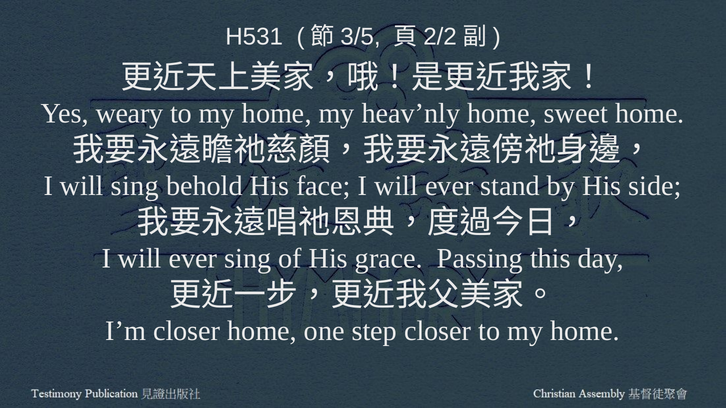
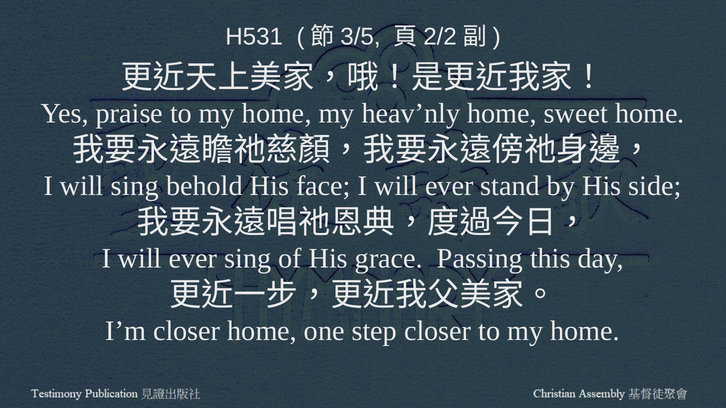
weary: weary -> praise (129, 114)
